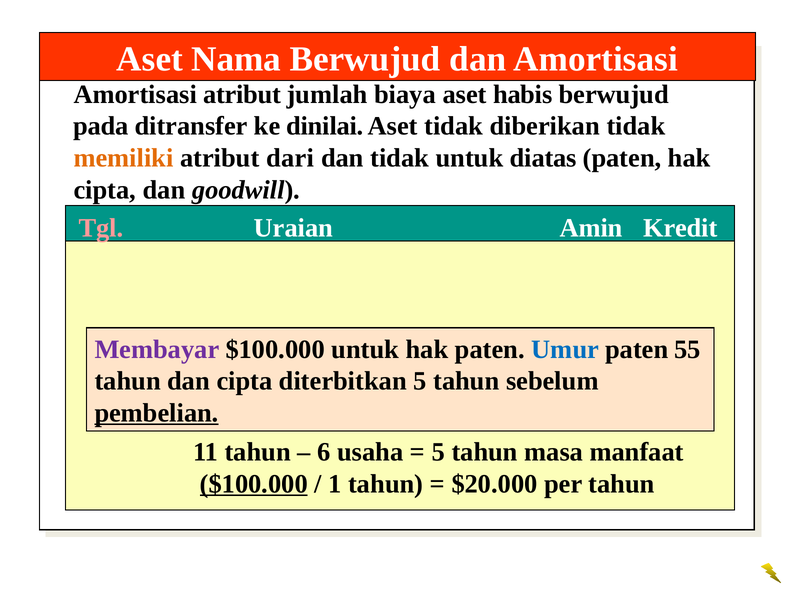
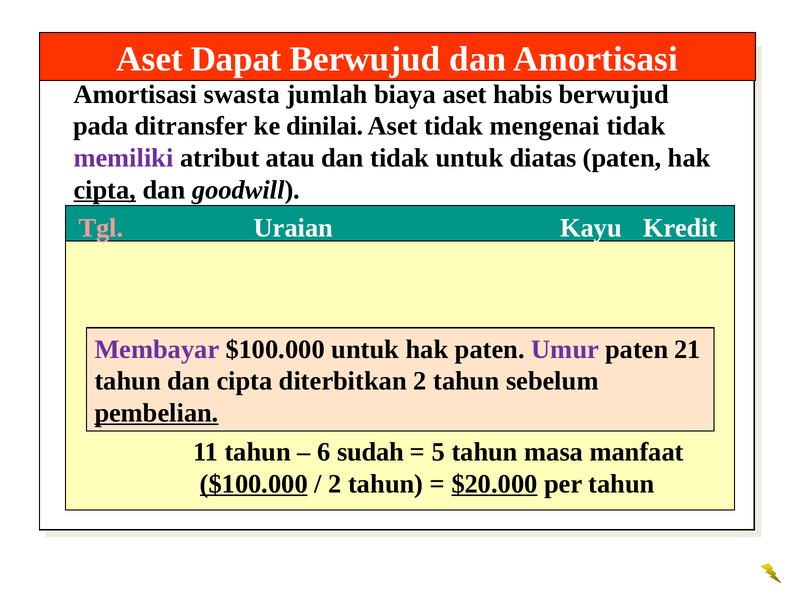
Nama: Nama -> Dapat (236, 59)
Amortisasi atribut: atribut -> swasta (242, 94)
diberikan: diberikan -> mengenai (545, 126)
memiliki colour: orange -> purple (123, 158)
dari: dari -> atau (290, 158)
cipta underline: none -> present (105, 190)
Amin: Amin -> Kayu (591, 228)
Umur colour: blue -> purple (565, 349)
55: 55 -> 21 (688, 349)
diterbitkan 5: 5 -> 2 (420, 381)
usaha: usaha -> sudah (370, 452)
1: 1 -> 2 (335, 483)
$20.000 underline: none -> present (495, 483)
